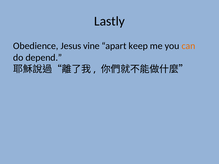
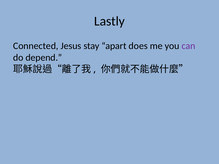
Obedience: Obedience -> Connected (36, 46)
vine: vine -> stay (91, 46)
keep: keep -> does (138, 46)
can colour: orange -> purple (188, 46)
